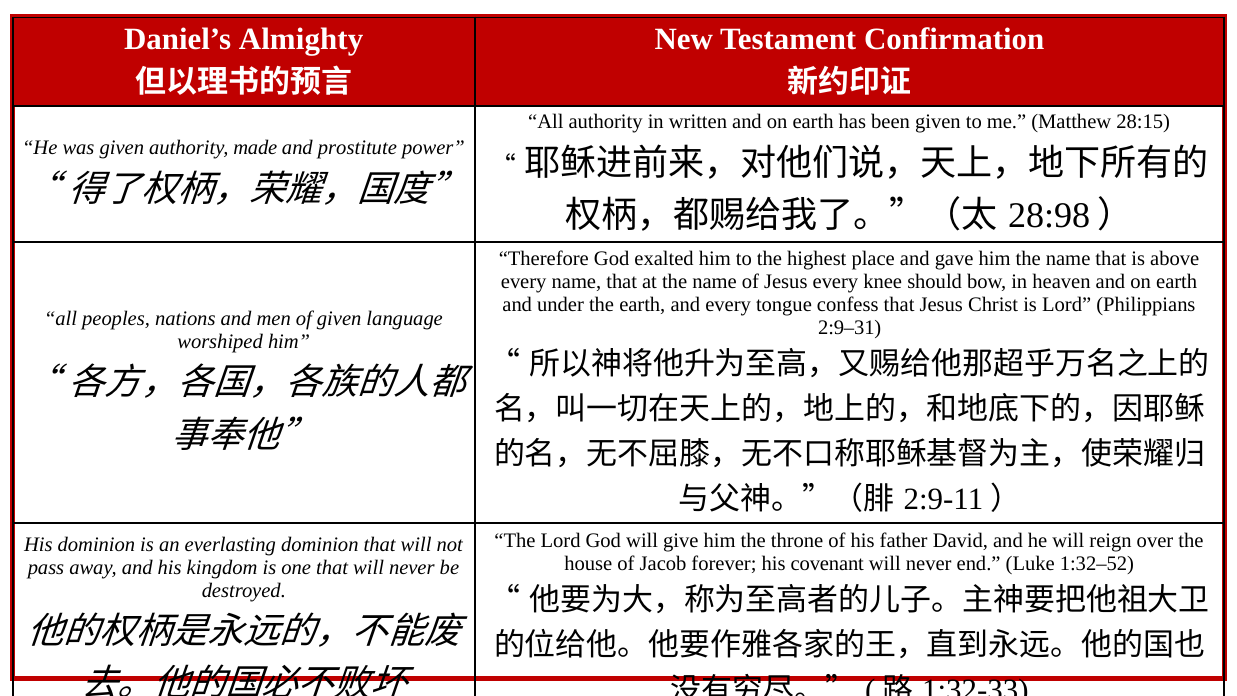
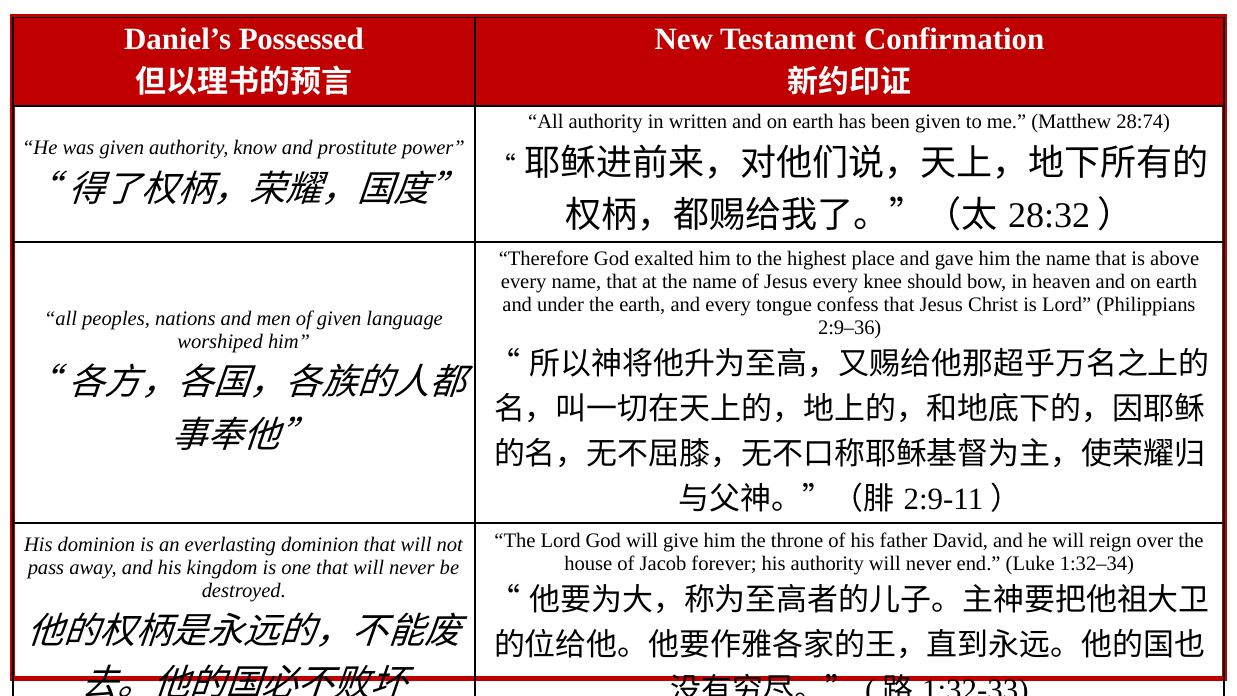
Almighty: Almighty -> Possessed (301, 39)
28:15: 28:15 -> 28:74 (1143, 122)
made: made -> know (255, 148)
28:98: 28:98 -> 28:32 (1049, 215)
2:9–31: 2:9–31 -> 2:9–36 (850, 327)
his covenant: covenant -> authority (827, 563)
1:32–52: 1:32–52 -> 1:32–34 (1097, 563)
